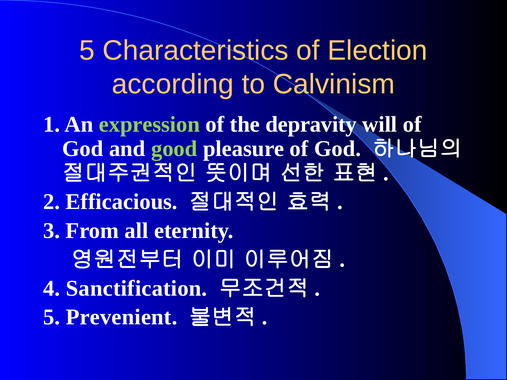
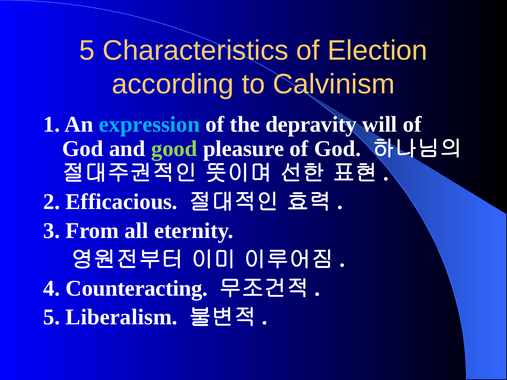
expression colour: light green -> light blue (149, 124)
Sanctification: Sanctification -> Counteracting (137, 289)
Prevenient: Prevenient -> Liberalism (122, 317)
